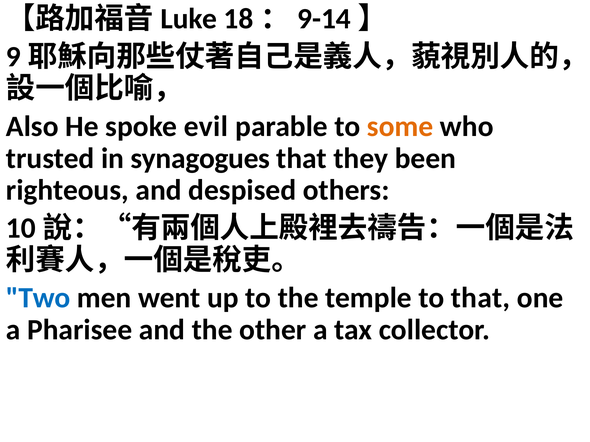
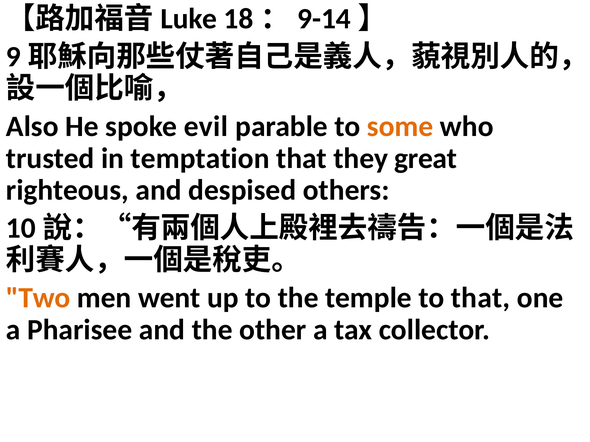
synagogues: synagogues -> temptation (200, 158)
been: been -> great (426, 158)
Two colour: blue -> orange (38, 298)
